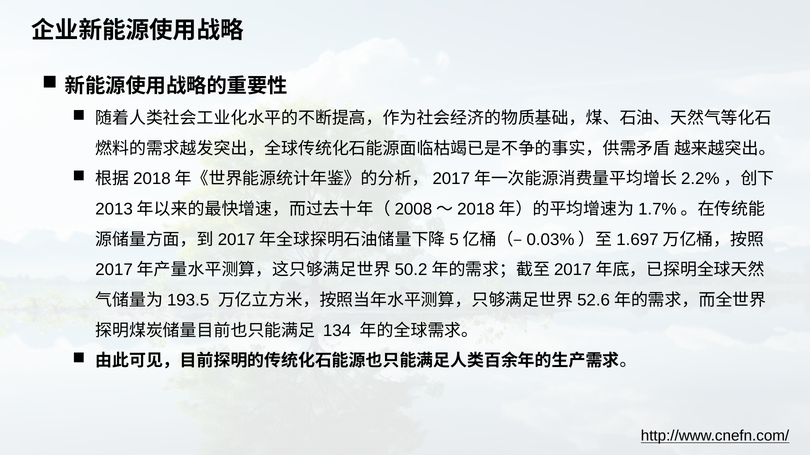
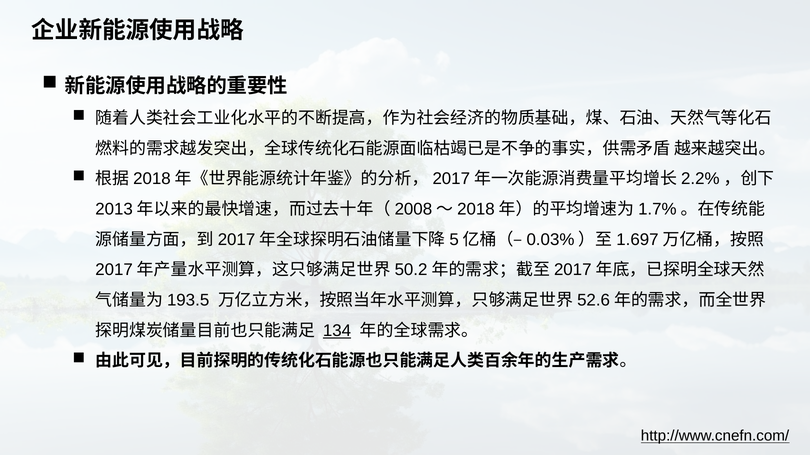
134 underline: none -> present (337, 331)
